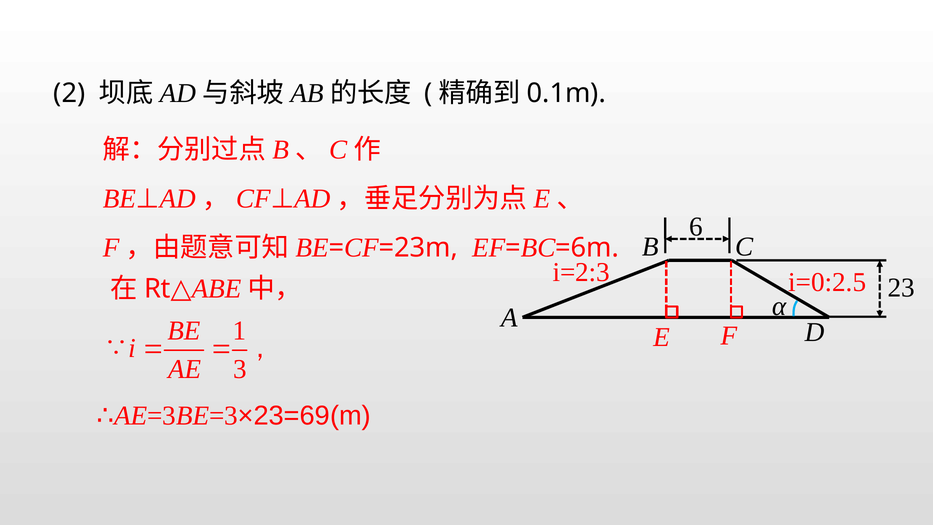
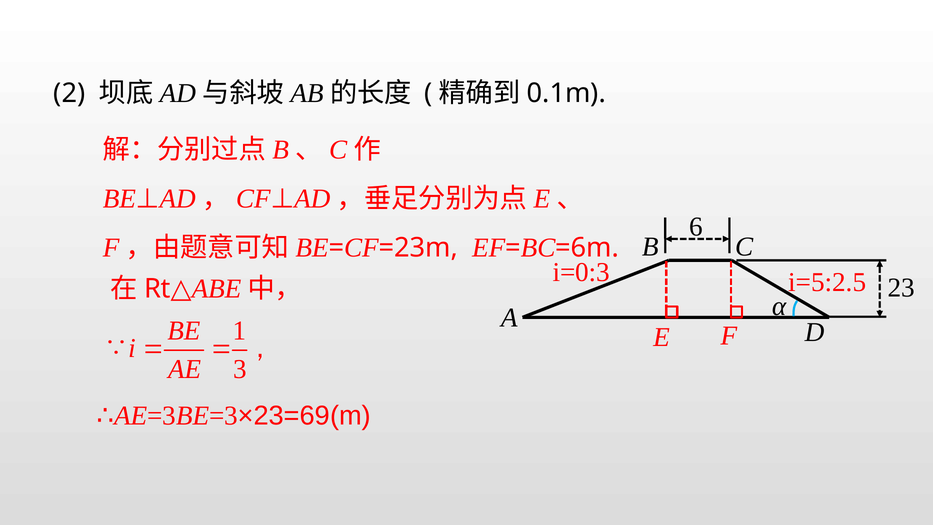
i=2:3: i=2:3 -> i=0:3 (581, 272)
i=0:2.5: i=0:2.5 -> i=5:2.5 (827, 282)
